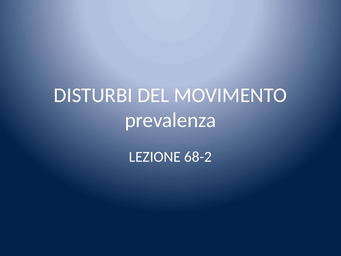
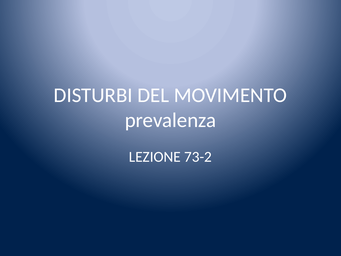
68-2: 68-2 -> 73-2 (198, 157)
